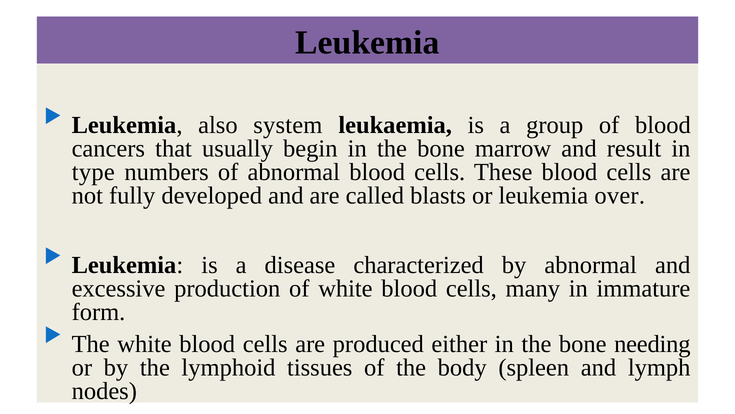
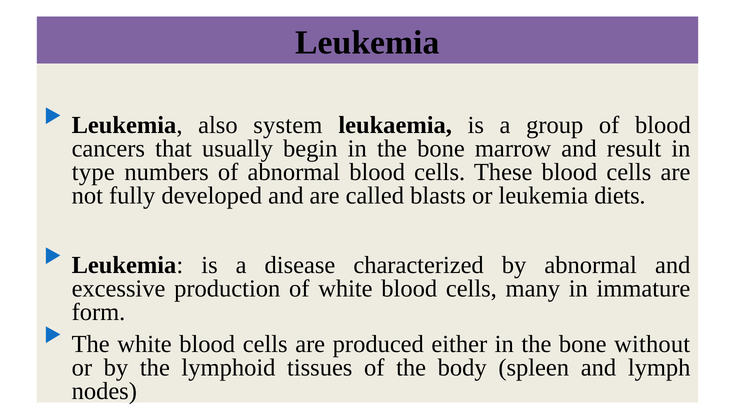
over: over -> diets (620, 196)
needing: needing -> without (652, 344)
